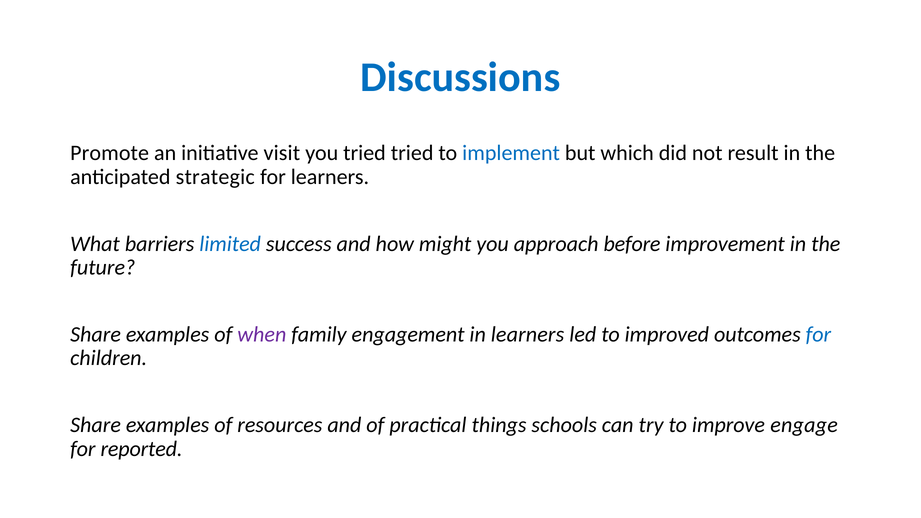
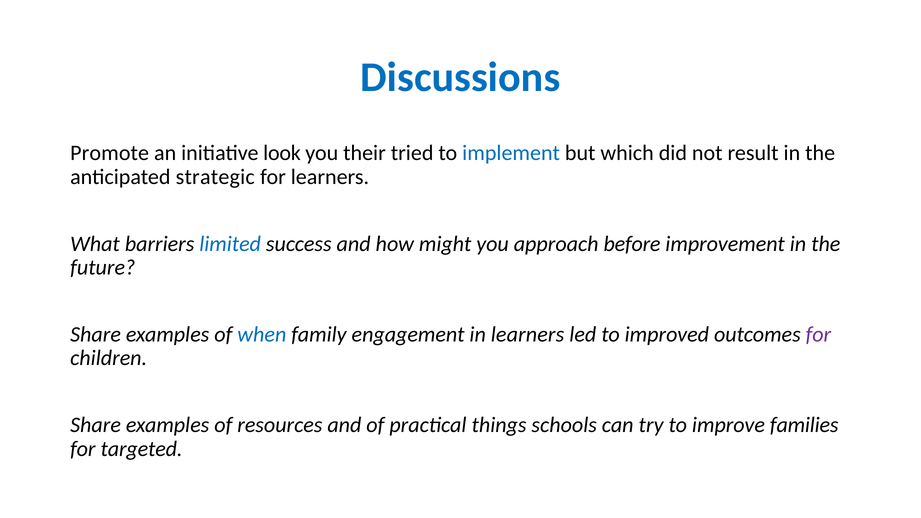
visit: visit -> look (282, 153)
you tried: tried -> their (365, 153)
when colour: purple -> blue (262, 334)
for colour: blue -> purple (818, 334)
engage: engage -> families (804, 425)
reported: reported -> targeted (142, 449)
